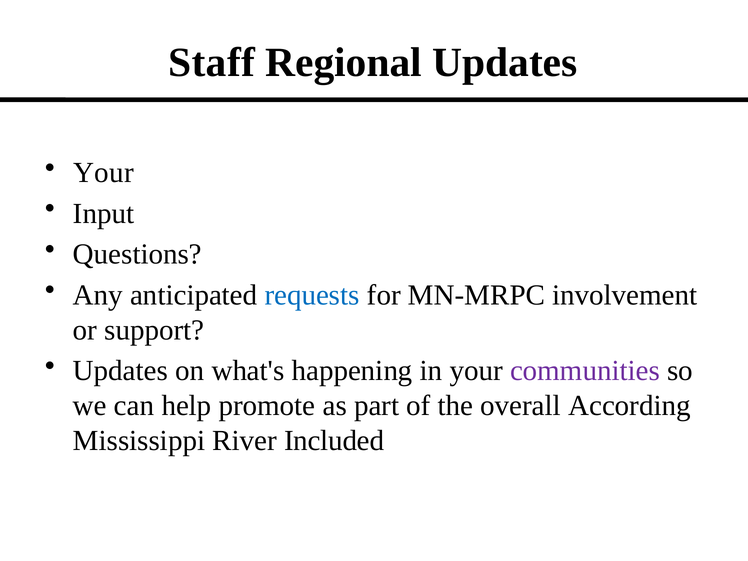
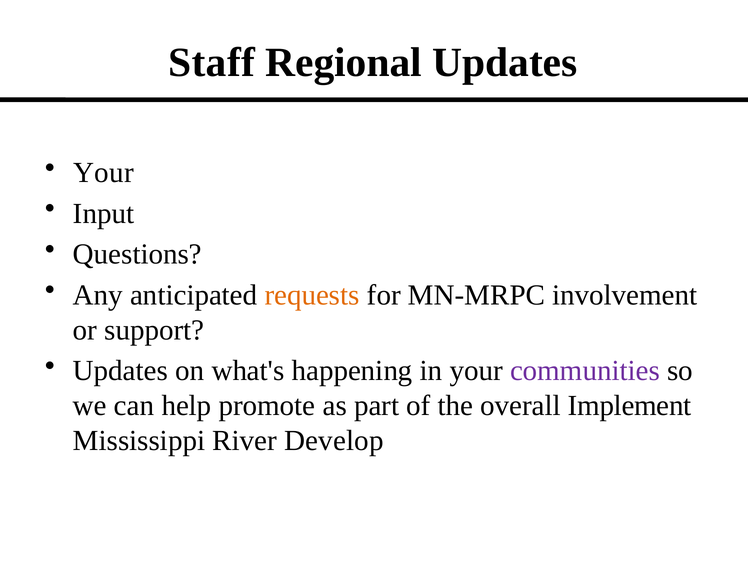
requests colour: blue -> orange (312, 295)
According: According -> Implement (630, 406)
Included: Included -> Develop (334, 441)
